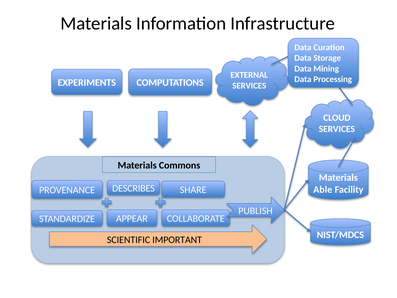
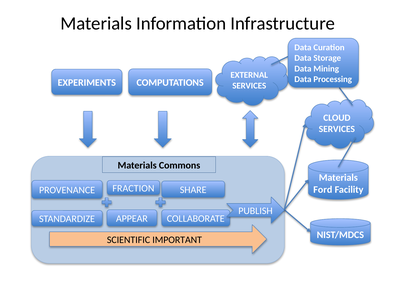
DESCRIBES: DESCRIBES -> FRACTION (133, 188)
Able: Able -> Ford (323, 189)
